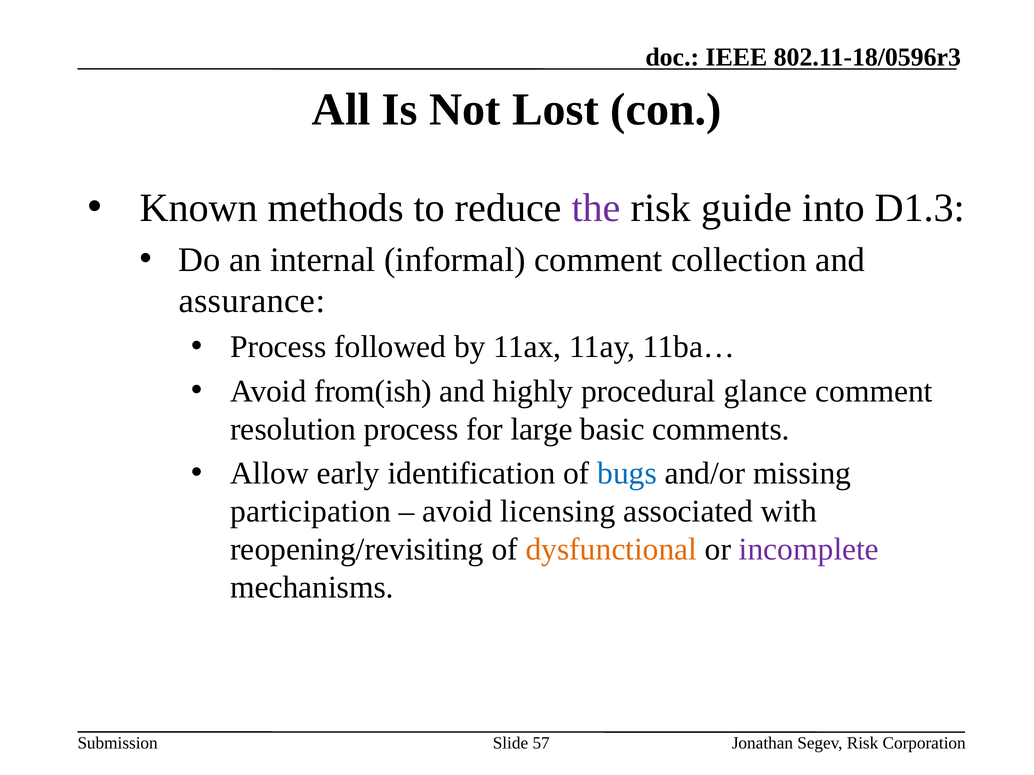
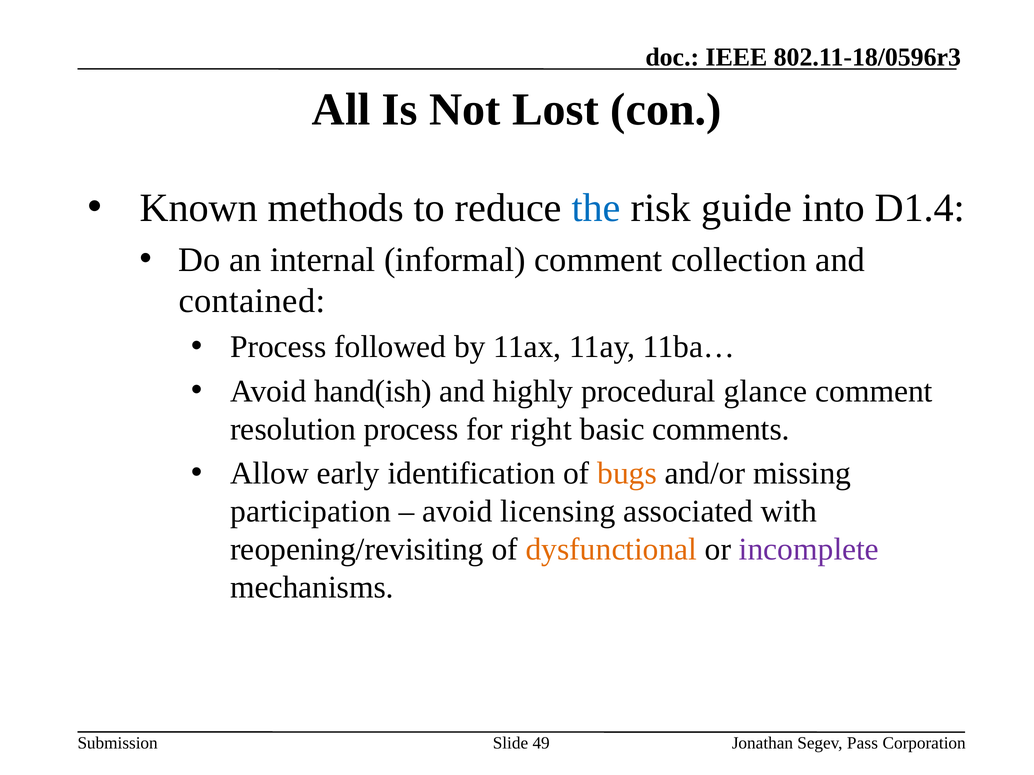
the colour: purple -> blue (596, 208)
D1.3: D1.3 -> D1.4 (920, 208)
assurance: assurance -> contained (252, 301)
from(ish: from(ish -> hand(ish (373, 391)
large: large -> right (541, 429)
bugs colour: blue -> orange (627, 474)
57: 57 -> 49 (541, 744)
Segev Risk: Risk -> Pass (862, 744)
